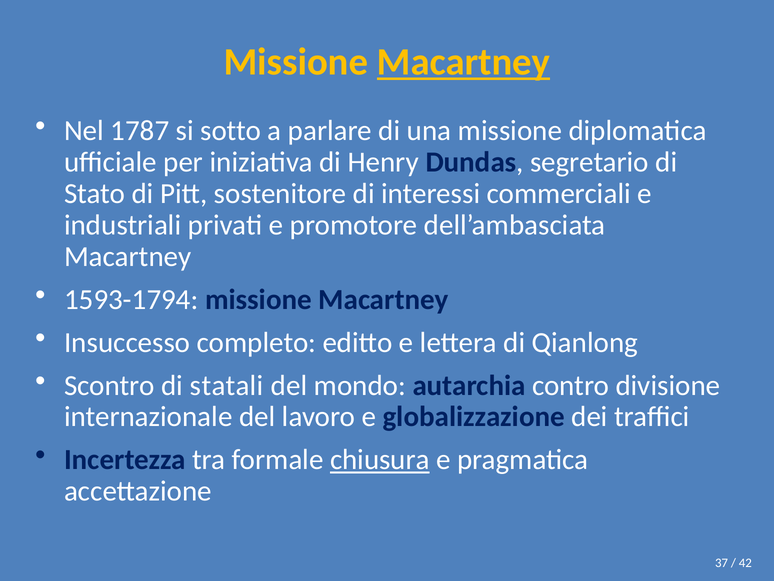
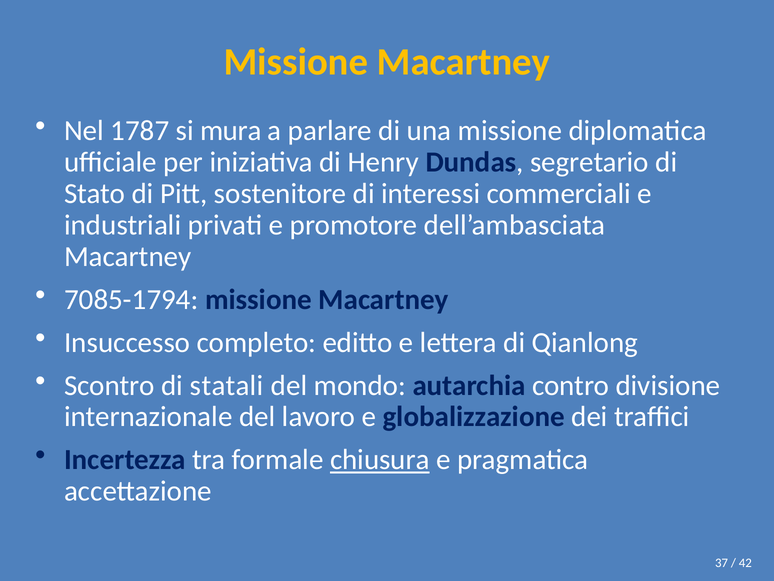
Macartney underline: present -> none (464, 62)
sotto: sotto -> mura (231, 131)
1593-1794: 1593-1794 -> 7085-1794 (131, 299)
